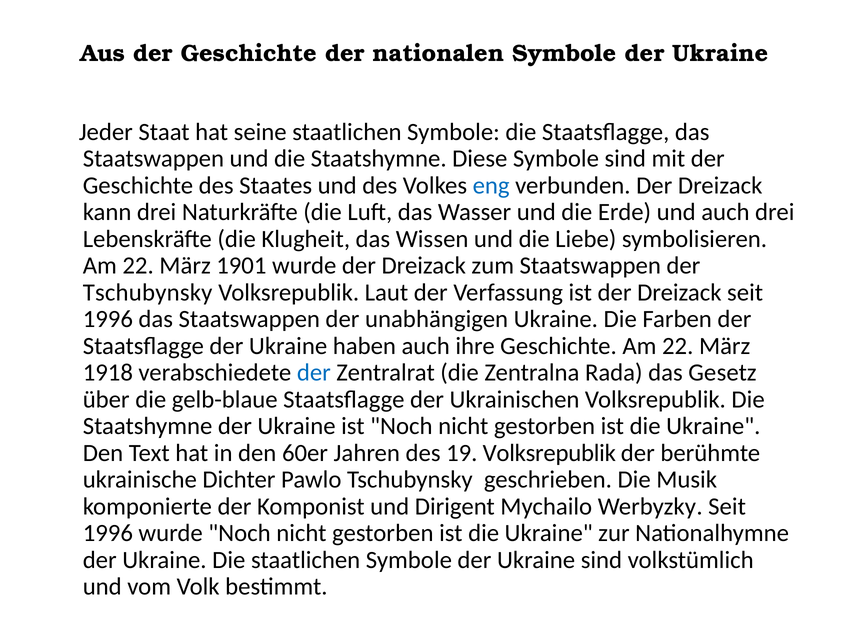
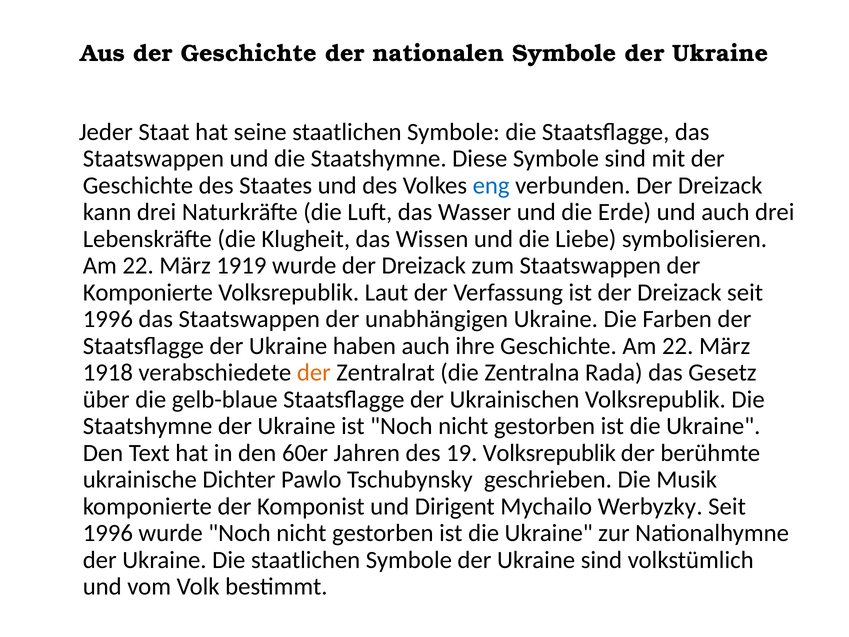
1901: 1901 -> 1919 (241, 266)
Tschubynsky: Tschubynsky -> Komponierte (148, 292)
der colour: blue -> orange (314, 373)
